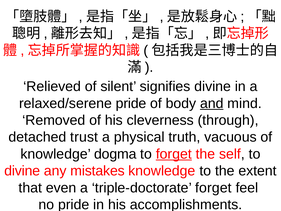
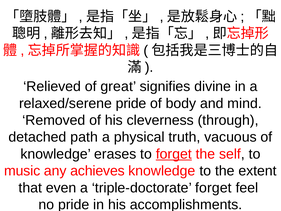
silent: silent -> great (118, 86)
and underline: present -> none (212, 103)
trust: trust -> path (84, 137)
dogma: dogma -> erases (115, 154)
divine: divine -> music (22, 171)
mistakes: mistakes -> achieves (97, 171)
